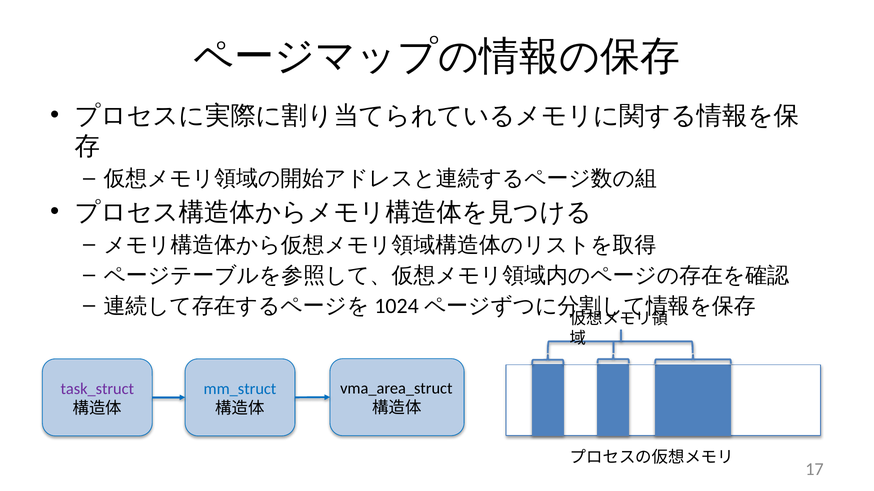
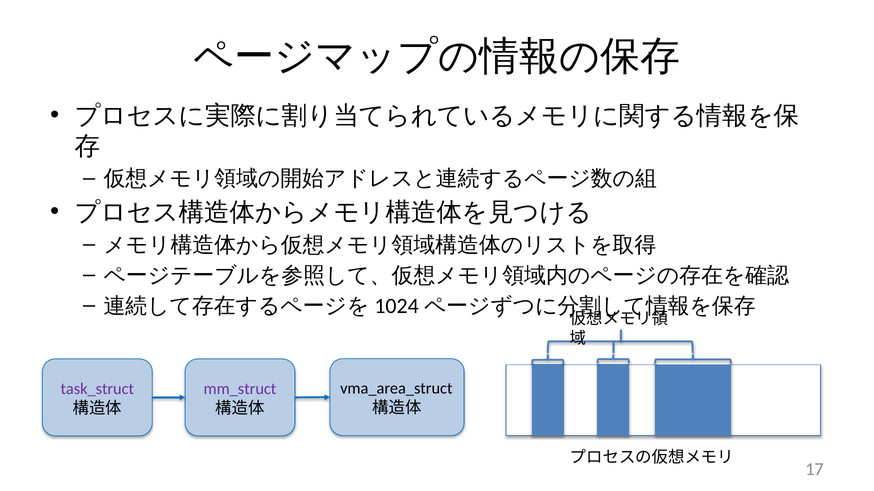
mm_struct colour: blue -> purple (240, 389)
